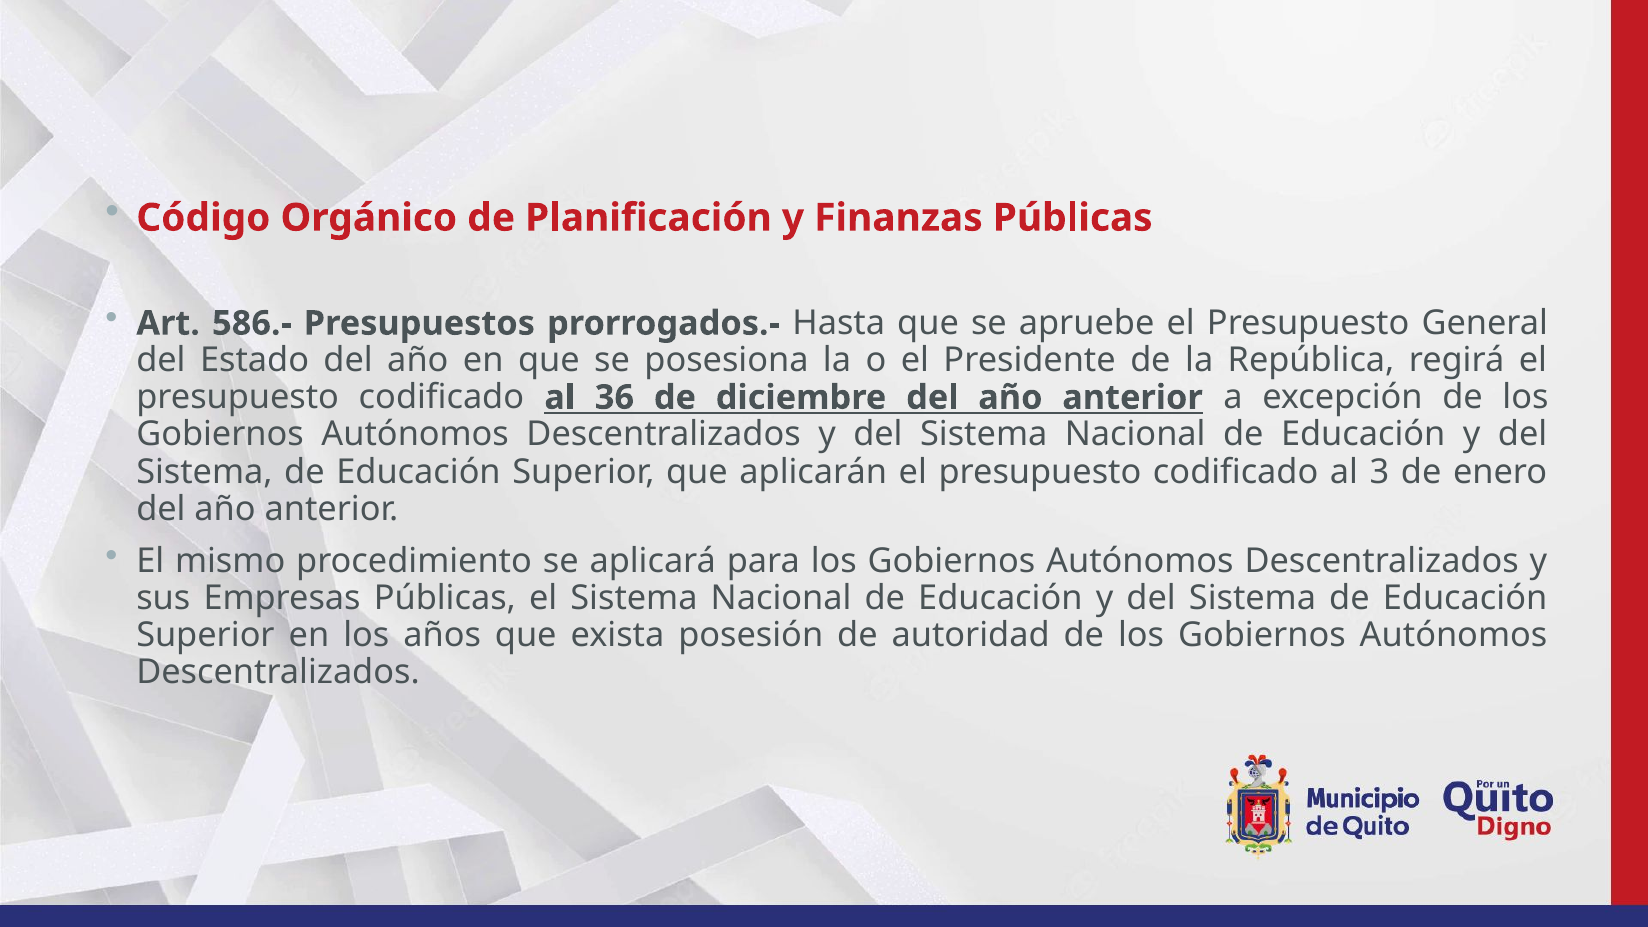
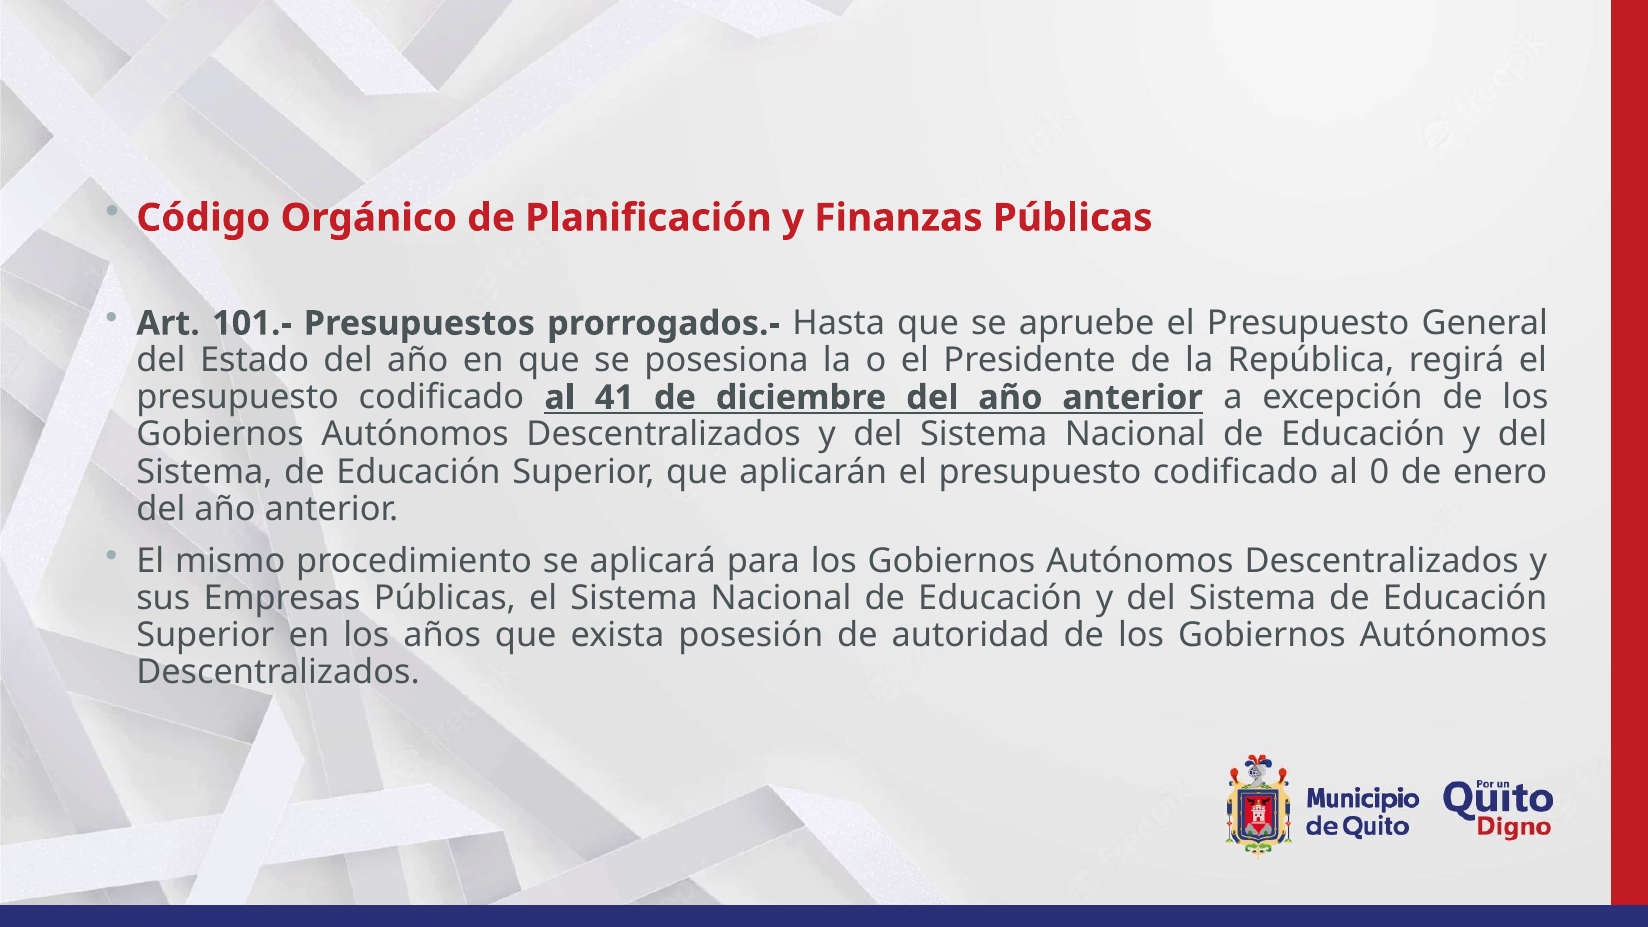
586.-: 586.- -> 101.- (252, 323)
36: 36 -> 41 (614, 398)
3: 3 -> 0 (1380, 472)
